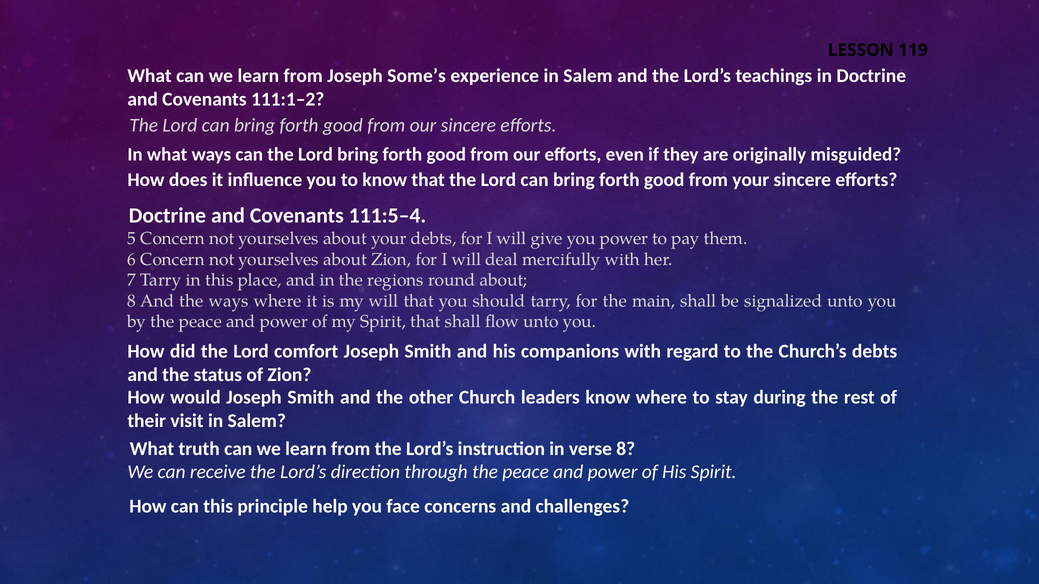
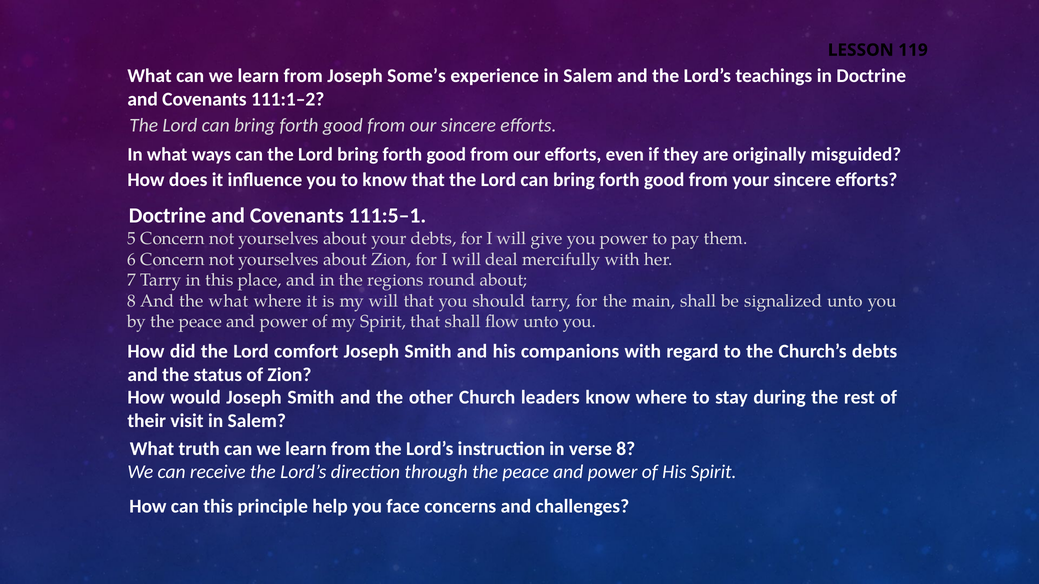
111:5–4: 111:5–4 -> 111:5–1 (387, 216)
the ways: ways -> what (229, 301)
